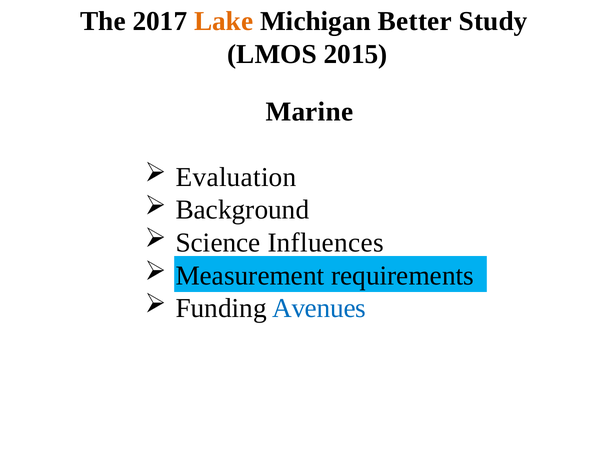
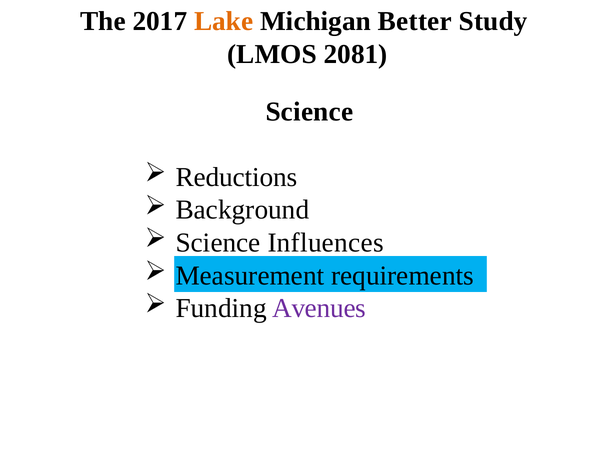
2015: 2015 -> 2081 (356, 54)
Marine: Marine -> Science (309, 112)
Evaluation: Evaluation -> Reductions (236, 177)
Avenues colour: blue -> purple (319, 309)
